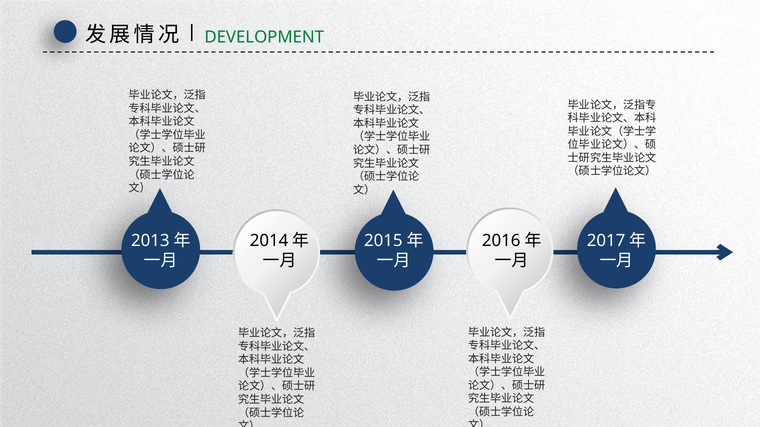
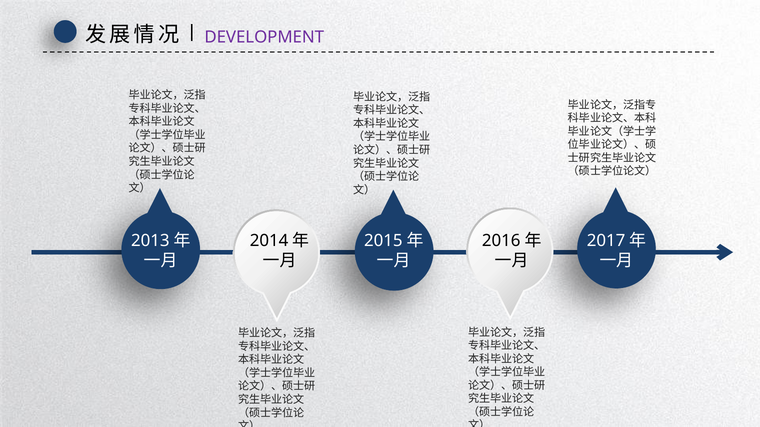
DEVELOPMENT colour: green -> purple (264, 37)
